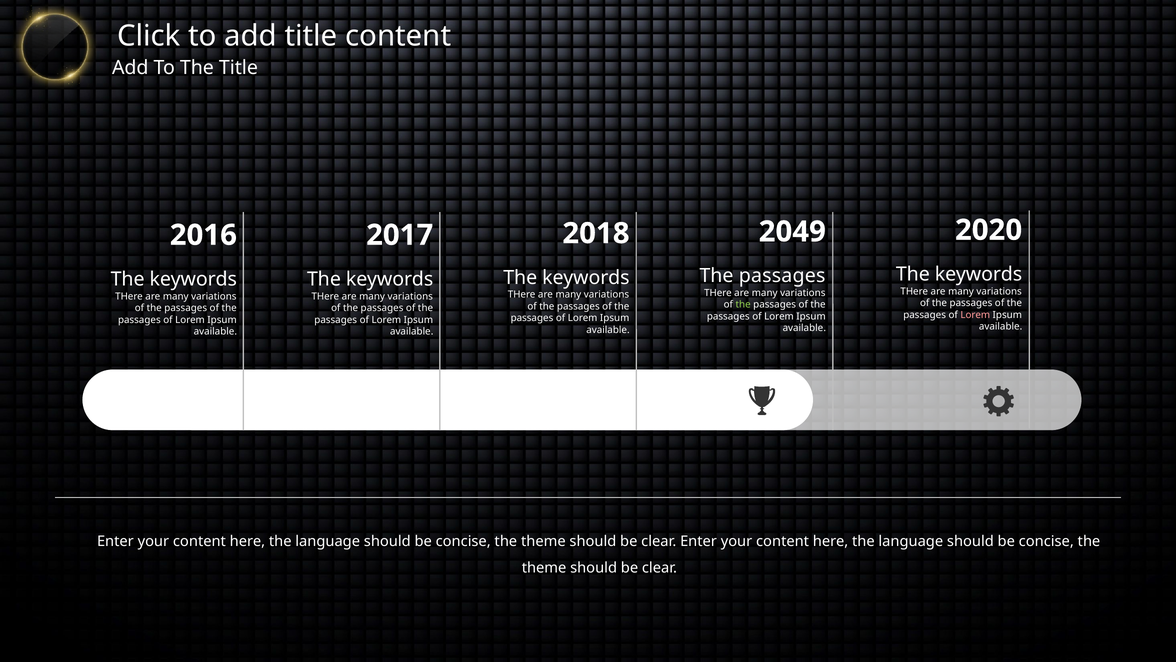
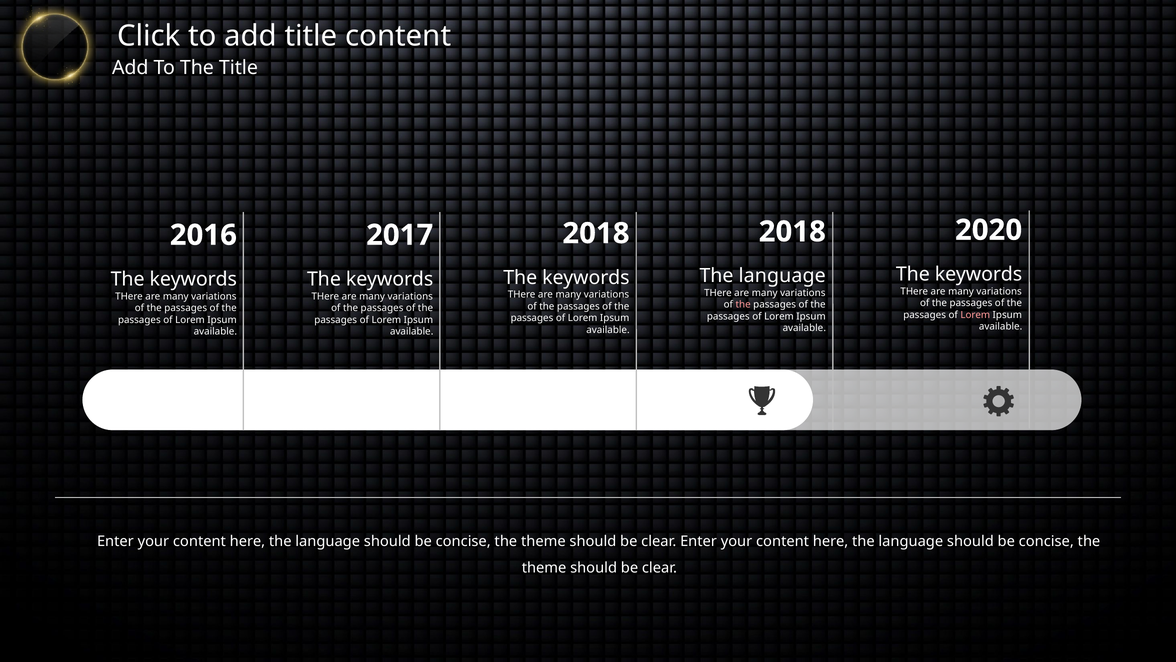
2049: 2049 -> 2018 (792, 232)
passages: passages -> language (782, 276)
the colour: light green -> pink (743, 304)
